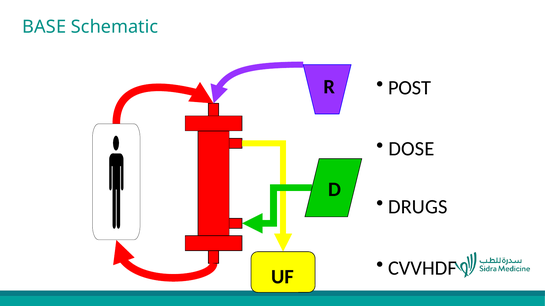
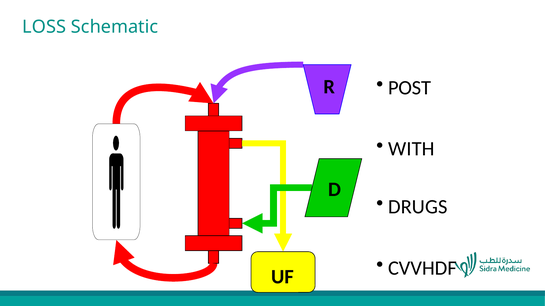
BASE: BASE -> LOSS (44, 27)
DOSE: DOSE -> WITH (411, 149)
